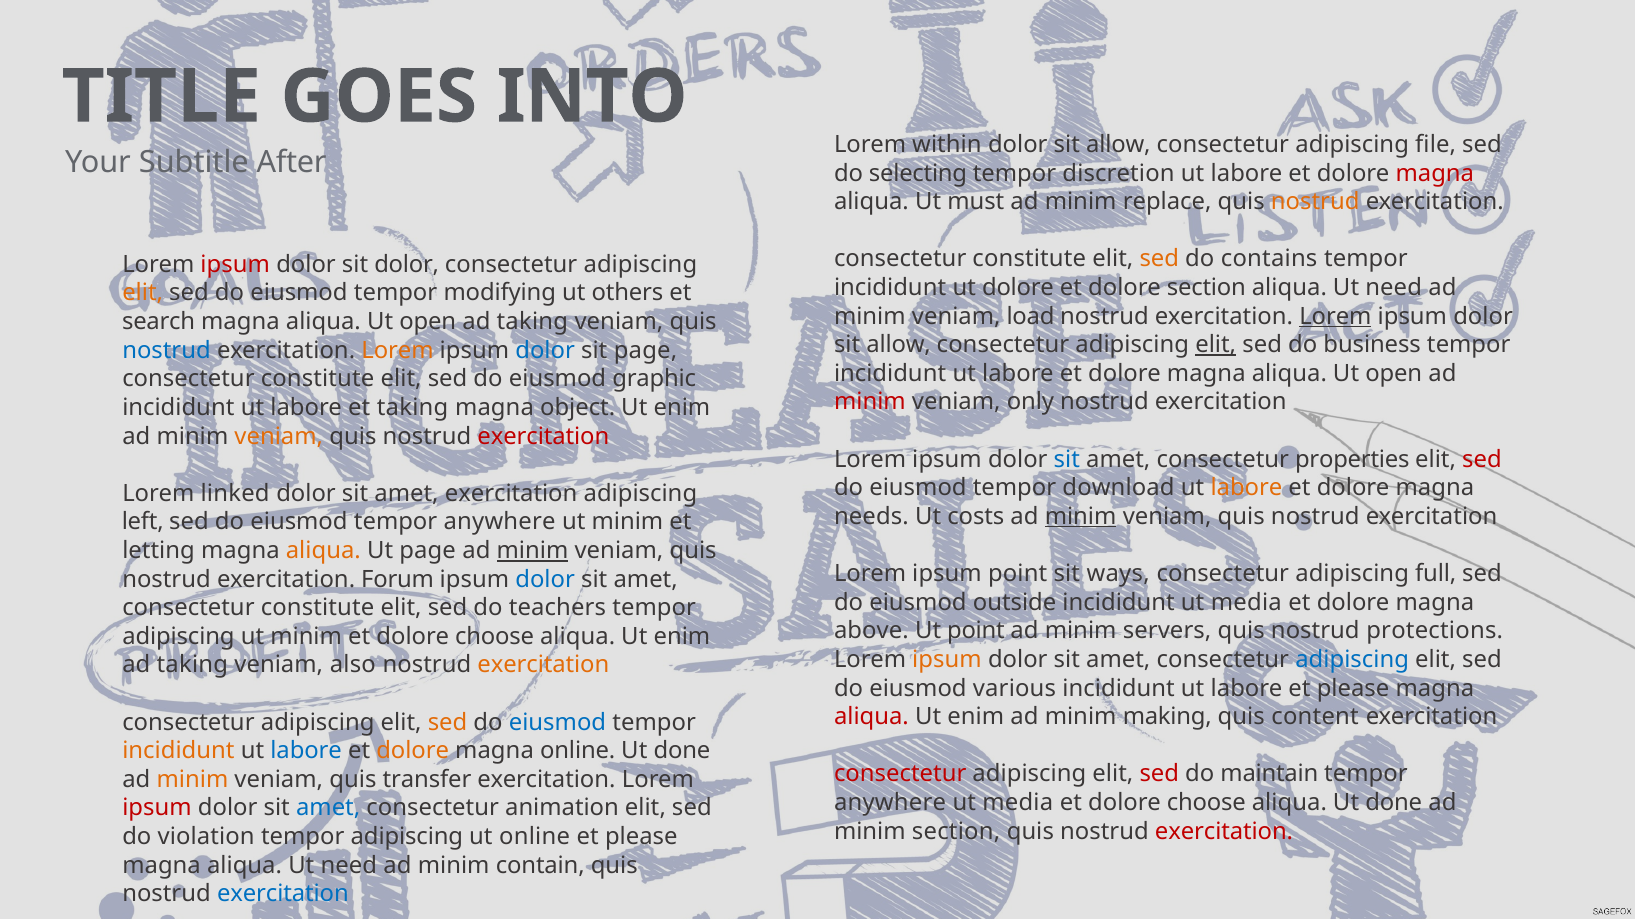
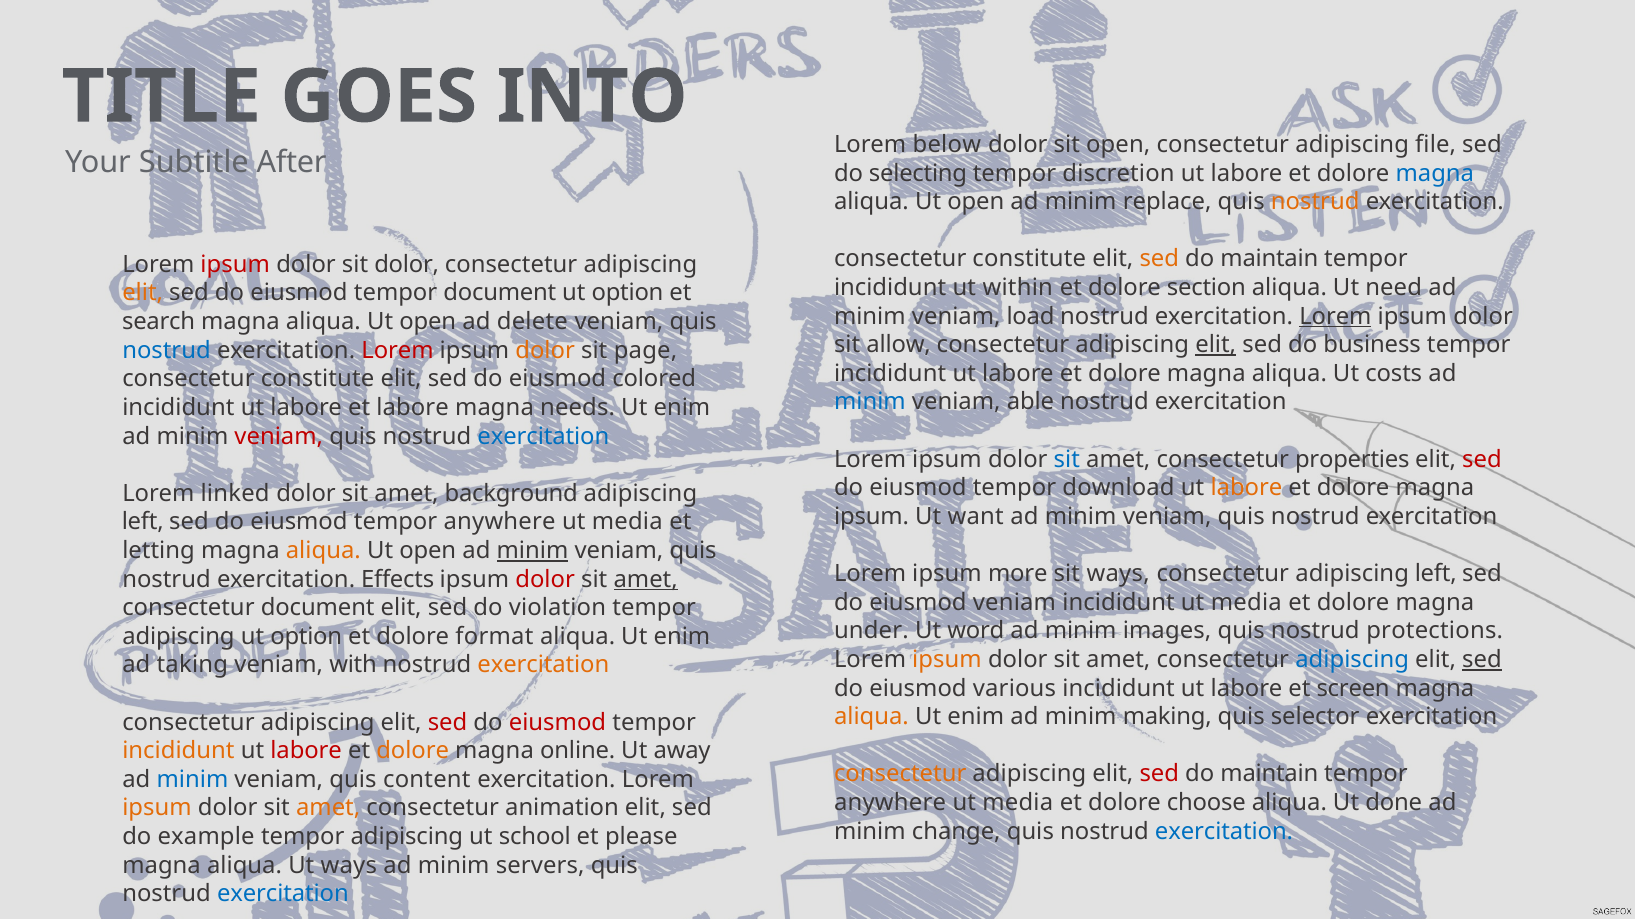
within: within -> below (947, 145)
allow: allow -> open (1118, 145)
magna colour: red -> blue (1435, 173)
must: must -> open (976, 202)
contains: contains -> maintain (1269, 259)
ut dolore: dolore -> within (1018, 288)
tempor modifying: modifying -> document (500, 293)
others: others -> option (628, 293)
taking: taking -> delete (532, 322)
Lorem colour: orange -> red (398, 351)
dolor colour: blue -> orange (545, 351)
open: open -> costs (1394, 374)
graphic: graphic -> colored (654, 379)
minim colour: red -> blue (870, 402)
only: only -> able (1030, 402)
et taking: taking -> labore (413, 408)
object: object -> needs (578, 408)
veniam colour: orange -> red (279, 436)
exercitation colour: red -> blue (543, 436)
amet exercitation: exercitation -> background (511, 494)
needs: needs -> ipsum (872, 517)
costs: costs -> want (976, 517)
minim underline: present -> none (1081, 517)
minim: minim -> media (627, 522)
page: page -> open (428, 551)
ipsum point: point -> more (1018, 574)
consectetur adipiscing full: full -> left (1436, 574)
Forum: Forum -> Effects (398, 580)
dolor colour: blue -> red (545, 580)
amet underline: none -> present (646, 580)
eiusmod outside: outside -> veniam (1014, 603)
constitute: constitute -> document (318, 608)
teachers: teachers -> violation (557, 608)
above: above -> under (871, 631)
Ut point: point -> word (976, 631)
servers: servers -> images (1167, 631)
minim: minim -> option (306, 637)
choose: choose -> format (494, 637)
sed underline: none -> present (1482, 660)
also: also -> with (353, 665)
labore et please: please -> screen (1353, 689)
aliqua colour: red -> orange (871, 717)
content: content -> selector (1315, 717)
sed colour: orange -> red (448, 723)
eiusmod colour: blue -> red (557, 723)
labore colour: blue -> red (306, 751)
done: done -> away (682, 751)
consectetur colour: red -> orange (900, 775)
minim colour: orange -> blue (192, 780)
transfer: transfer -> content (427, 780)
ipsum colour: red -> orange (157, 809)
amet colour: blue -> orange (328, 809)
minim section: section -> change (956, 832)
exercitation colour: red -> blue (1224, 832)
violation: violation -> example (206, 837)
ut online: online -> school (535, 837)
magna aliqua Ut need: need -> ways (349, 866)
contain: contain -> servers (540, 866)
